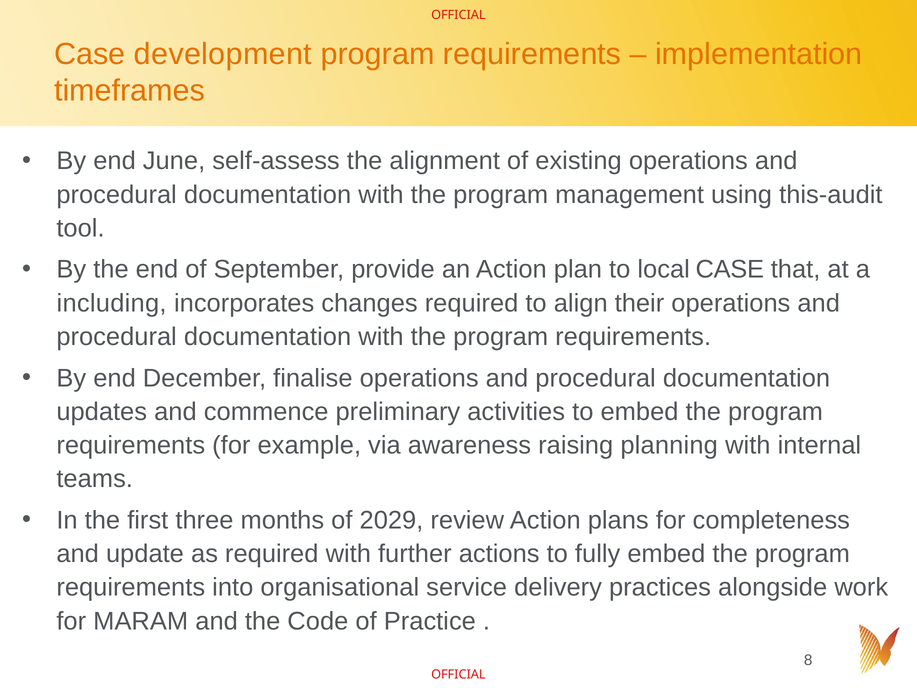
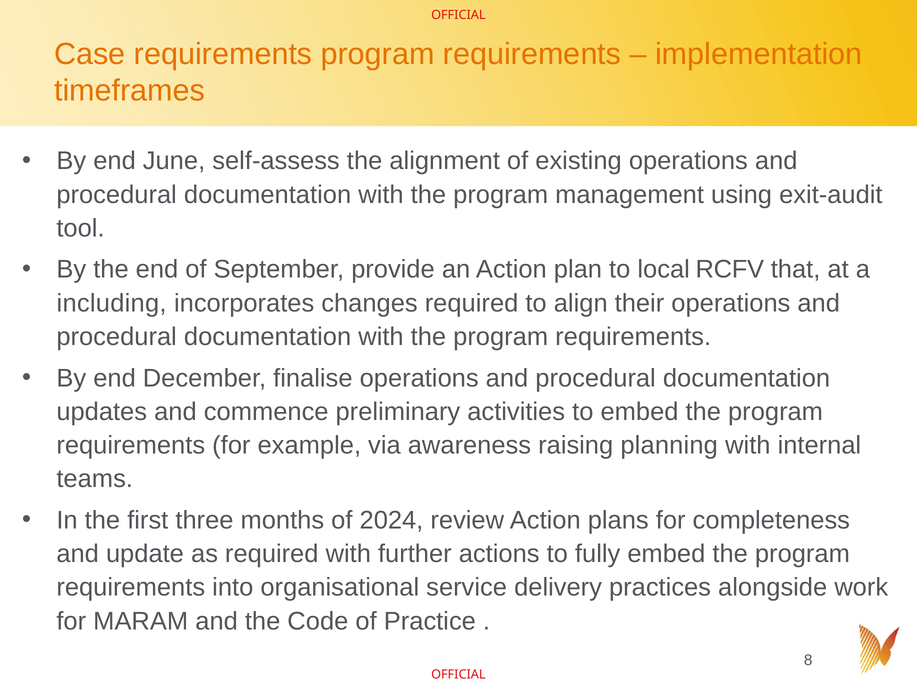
Case development: development -> requirements (223, 54)
this-audit: this-audit -> exit-audit (831, 195)
local CASE: CASE -> RCFV (730, 269)
2029: 2029 -> 2024 (391, 520)
